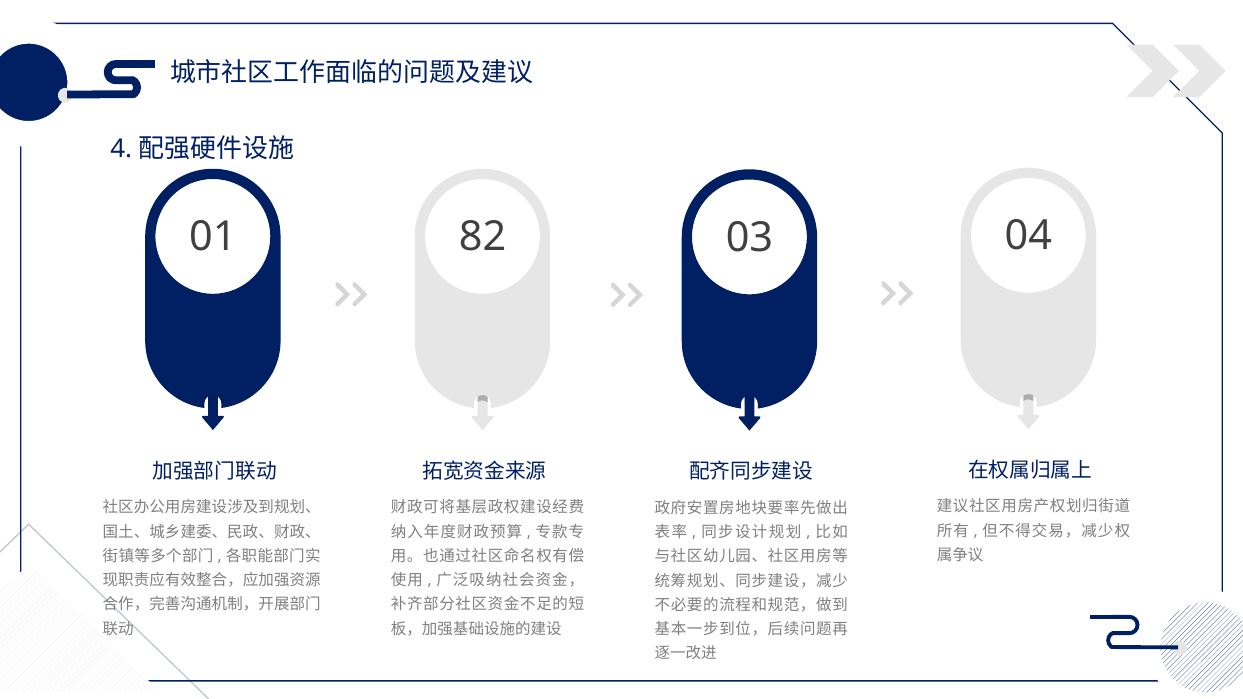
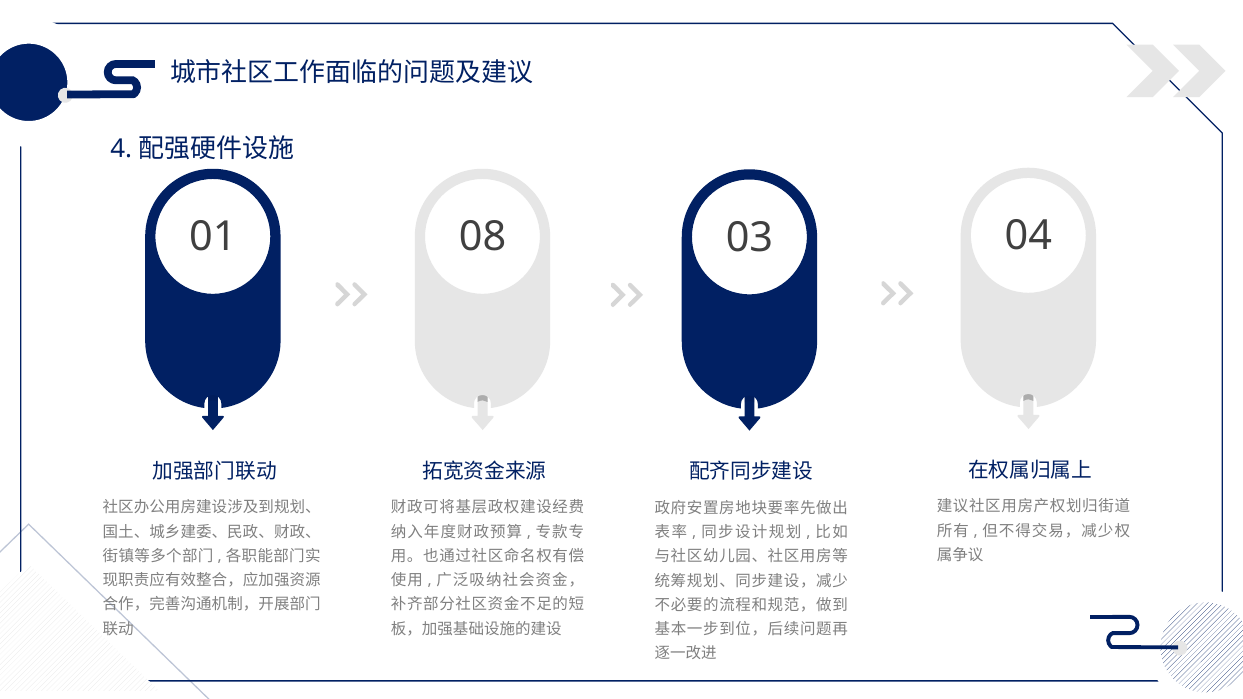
82: 82 -> 08 (483, 237)
